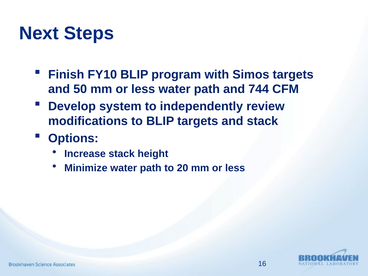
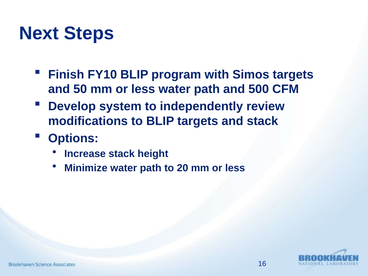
744: 744 -> 500 (259, 89)
